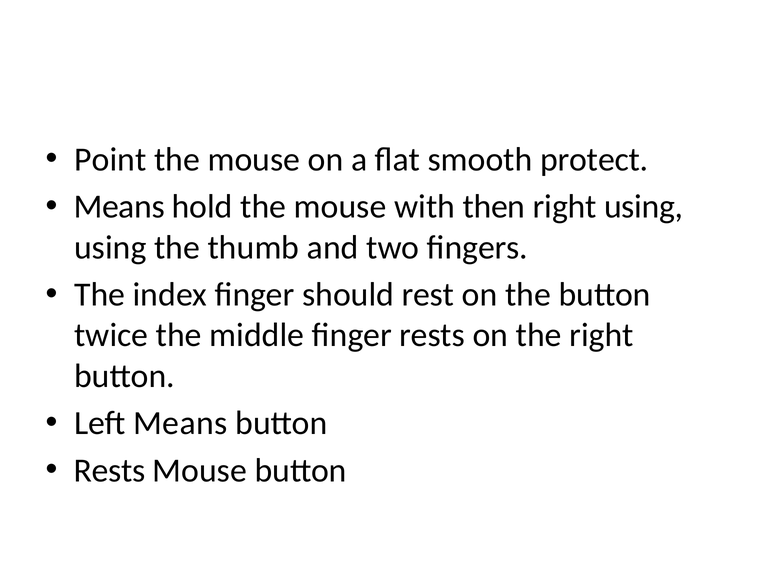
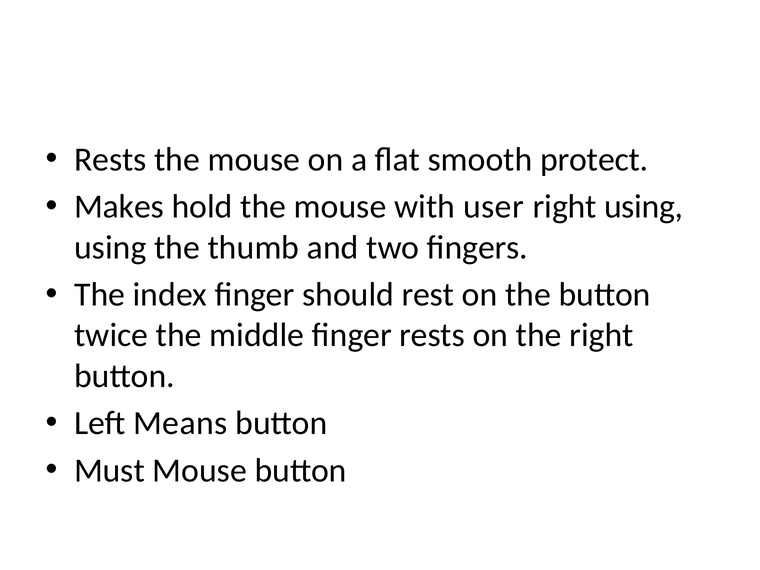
Point: Point -> Rests (110, 159)
Means: Means -> Makes (119, 207)
then: then -> user (494, 207)
Rests: Rests -> Must (109, 471)
